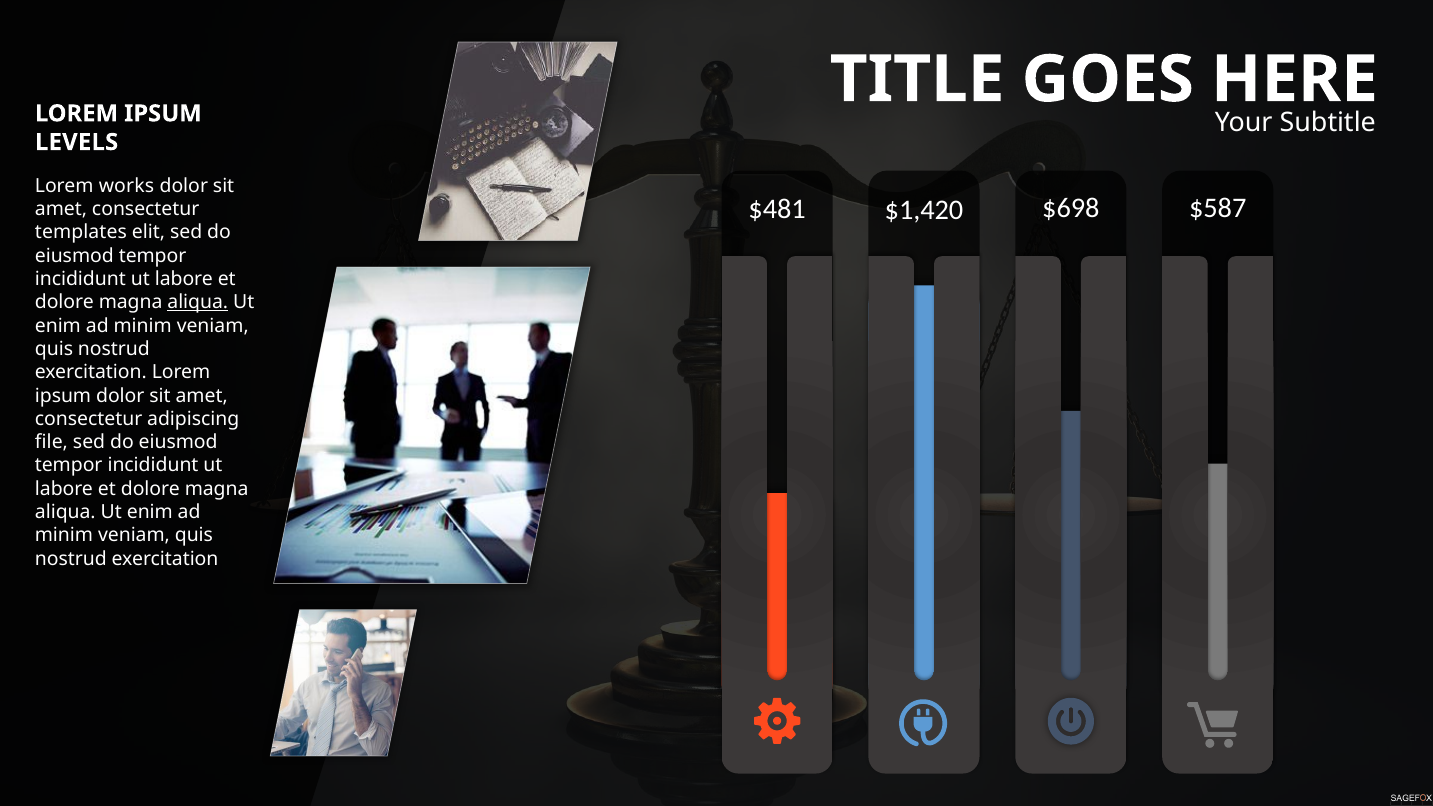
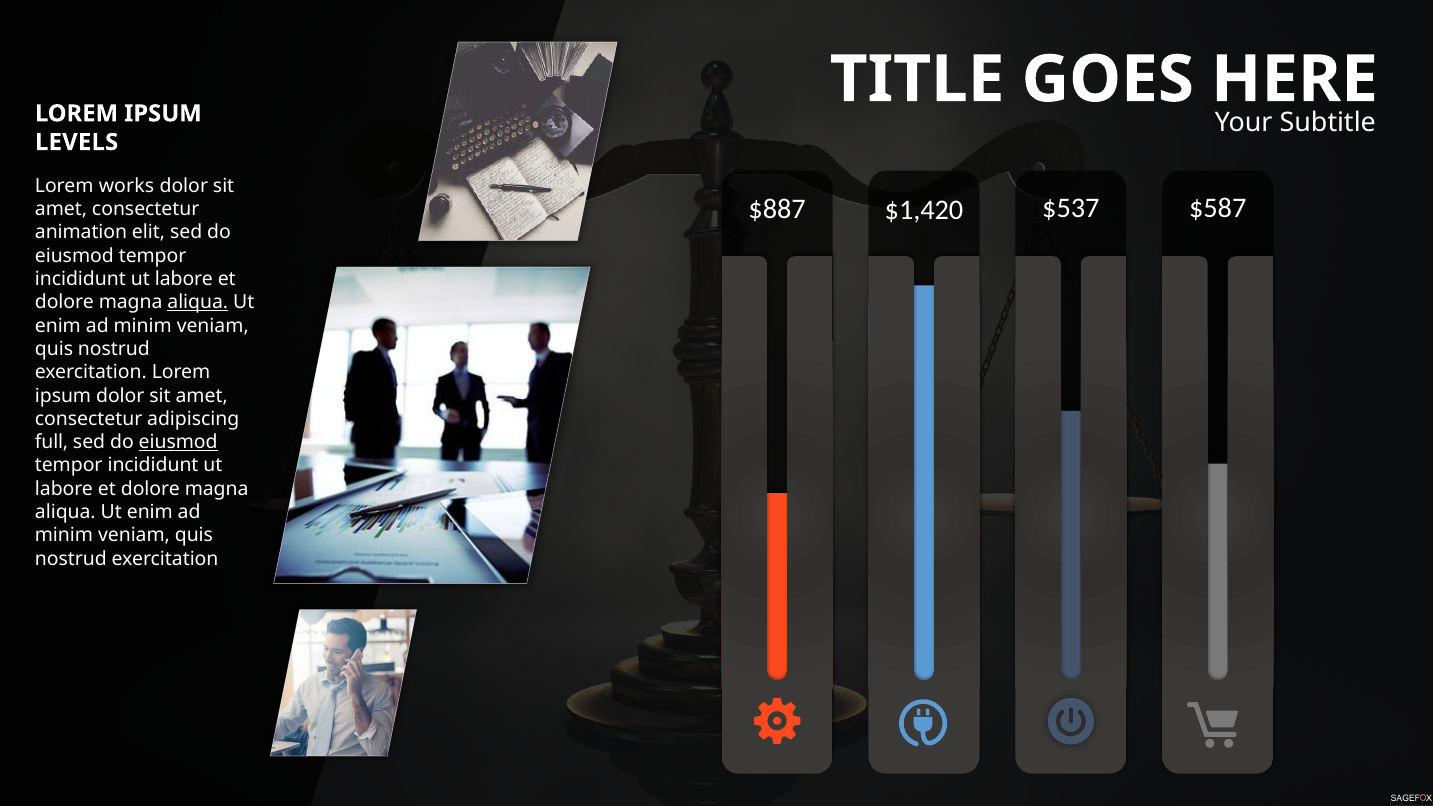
$481: $481 -> $887 (777, 209)
$698: $698 -> $537 (1071, 209)
templates: templates -> animation (81, 232)
file: file -> full (52, 442)
eiusmod underline: none -> present (178, 442)
